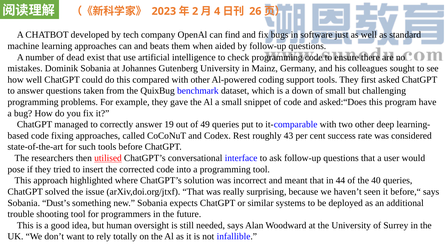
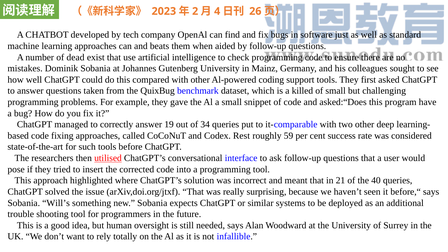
down: down -> killed (302, 91)
49: 49 -> 34 (205, 124)
43: 43 -> 59 (289, 136)
44: 44 -> 21 (340, 181)
Dust’s: Dust’s -> Will’s (56, 203)
